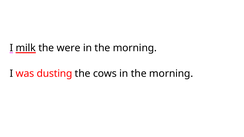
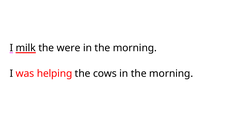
dusting: dusting -> helping (55, 74)
